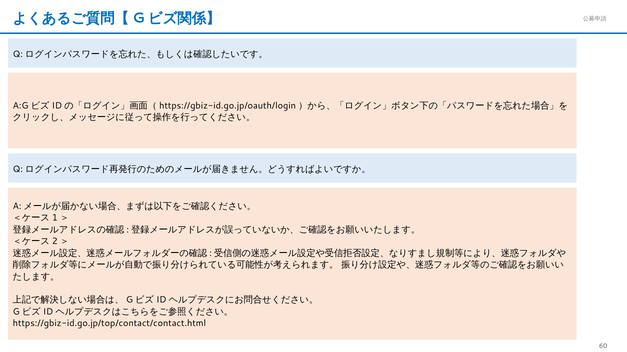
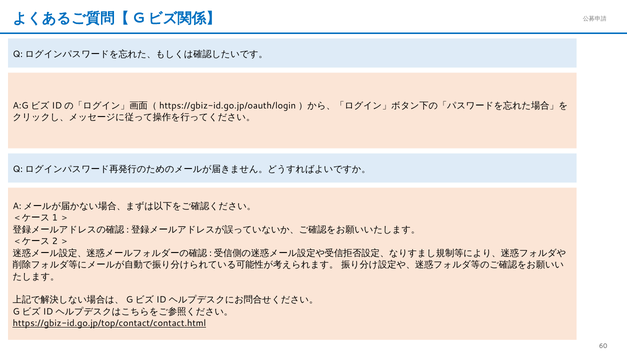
https://gbiz-id.go.jp/top/contact/contact.html underline: none -> present (109, 324)
